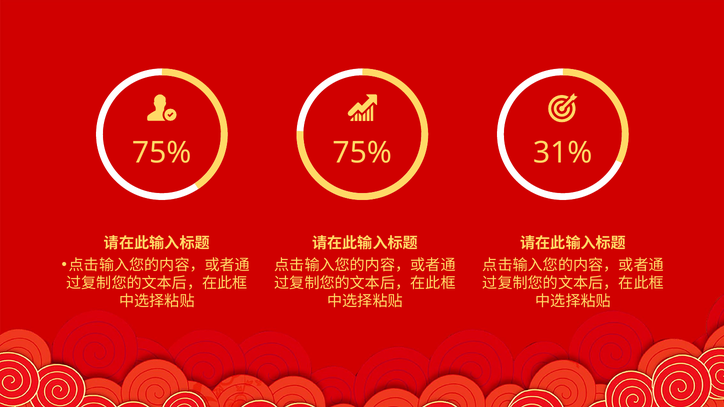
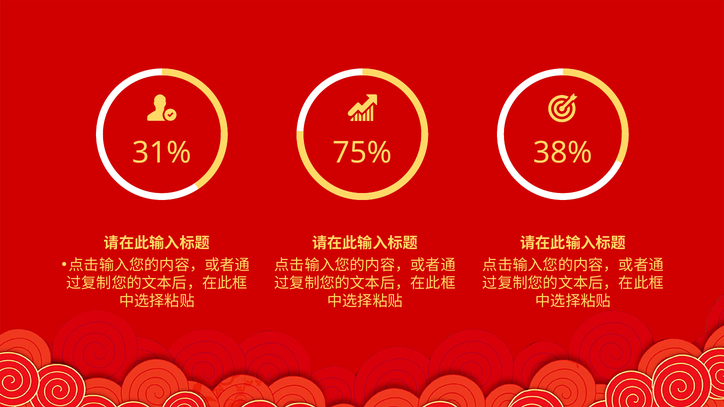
75%: 75% -> 31% (162, 153)
31%: 31% -> 38% (563, 153)
